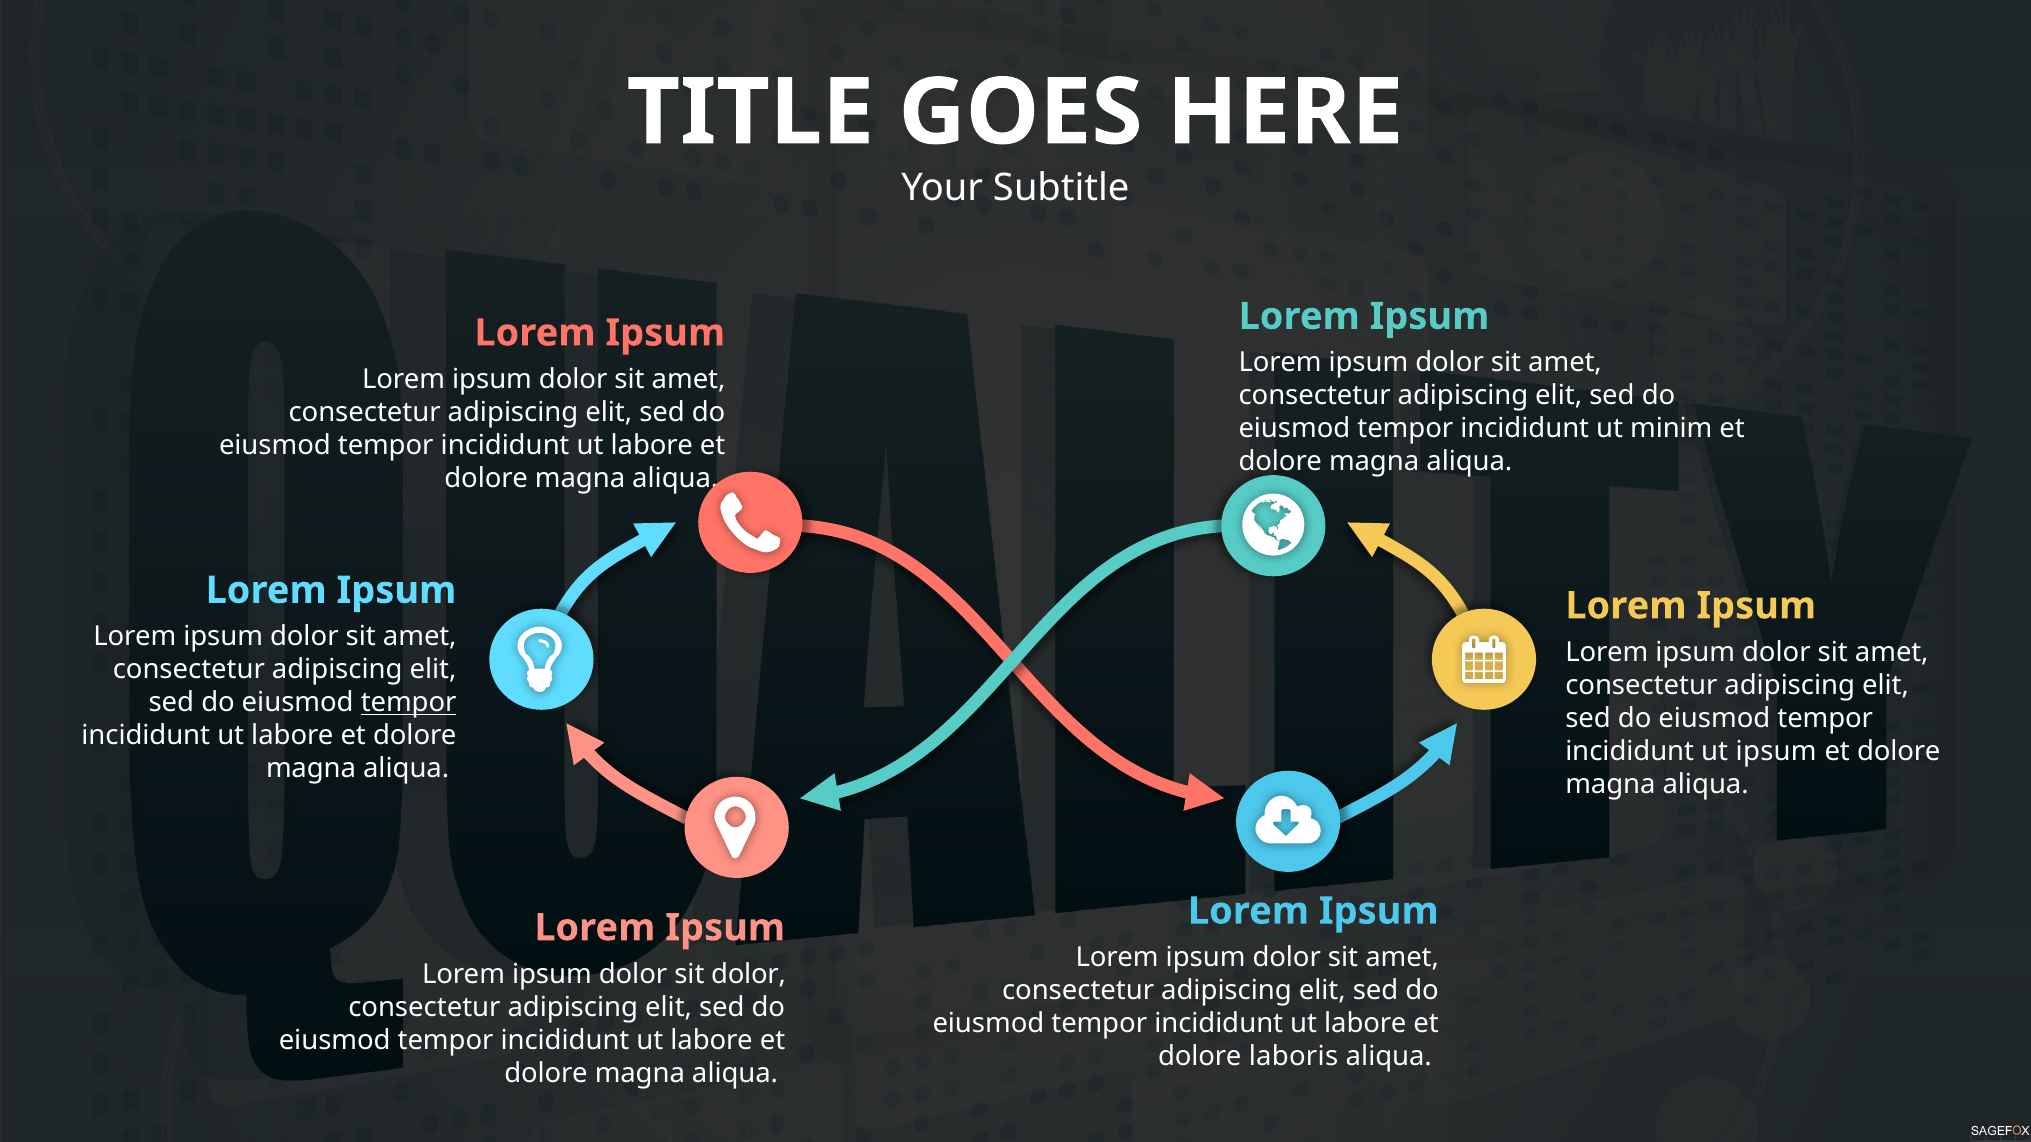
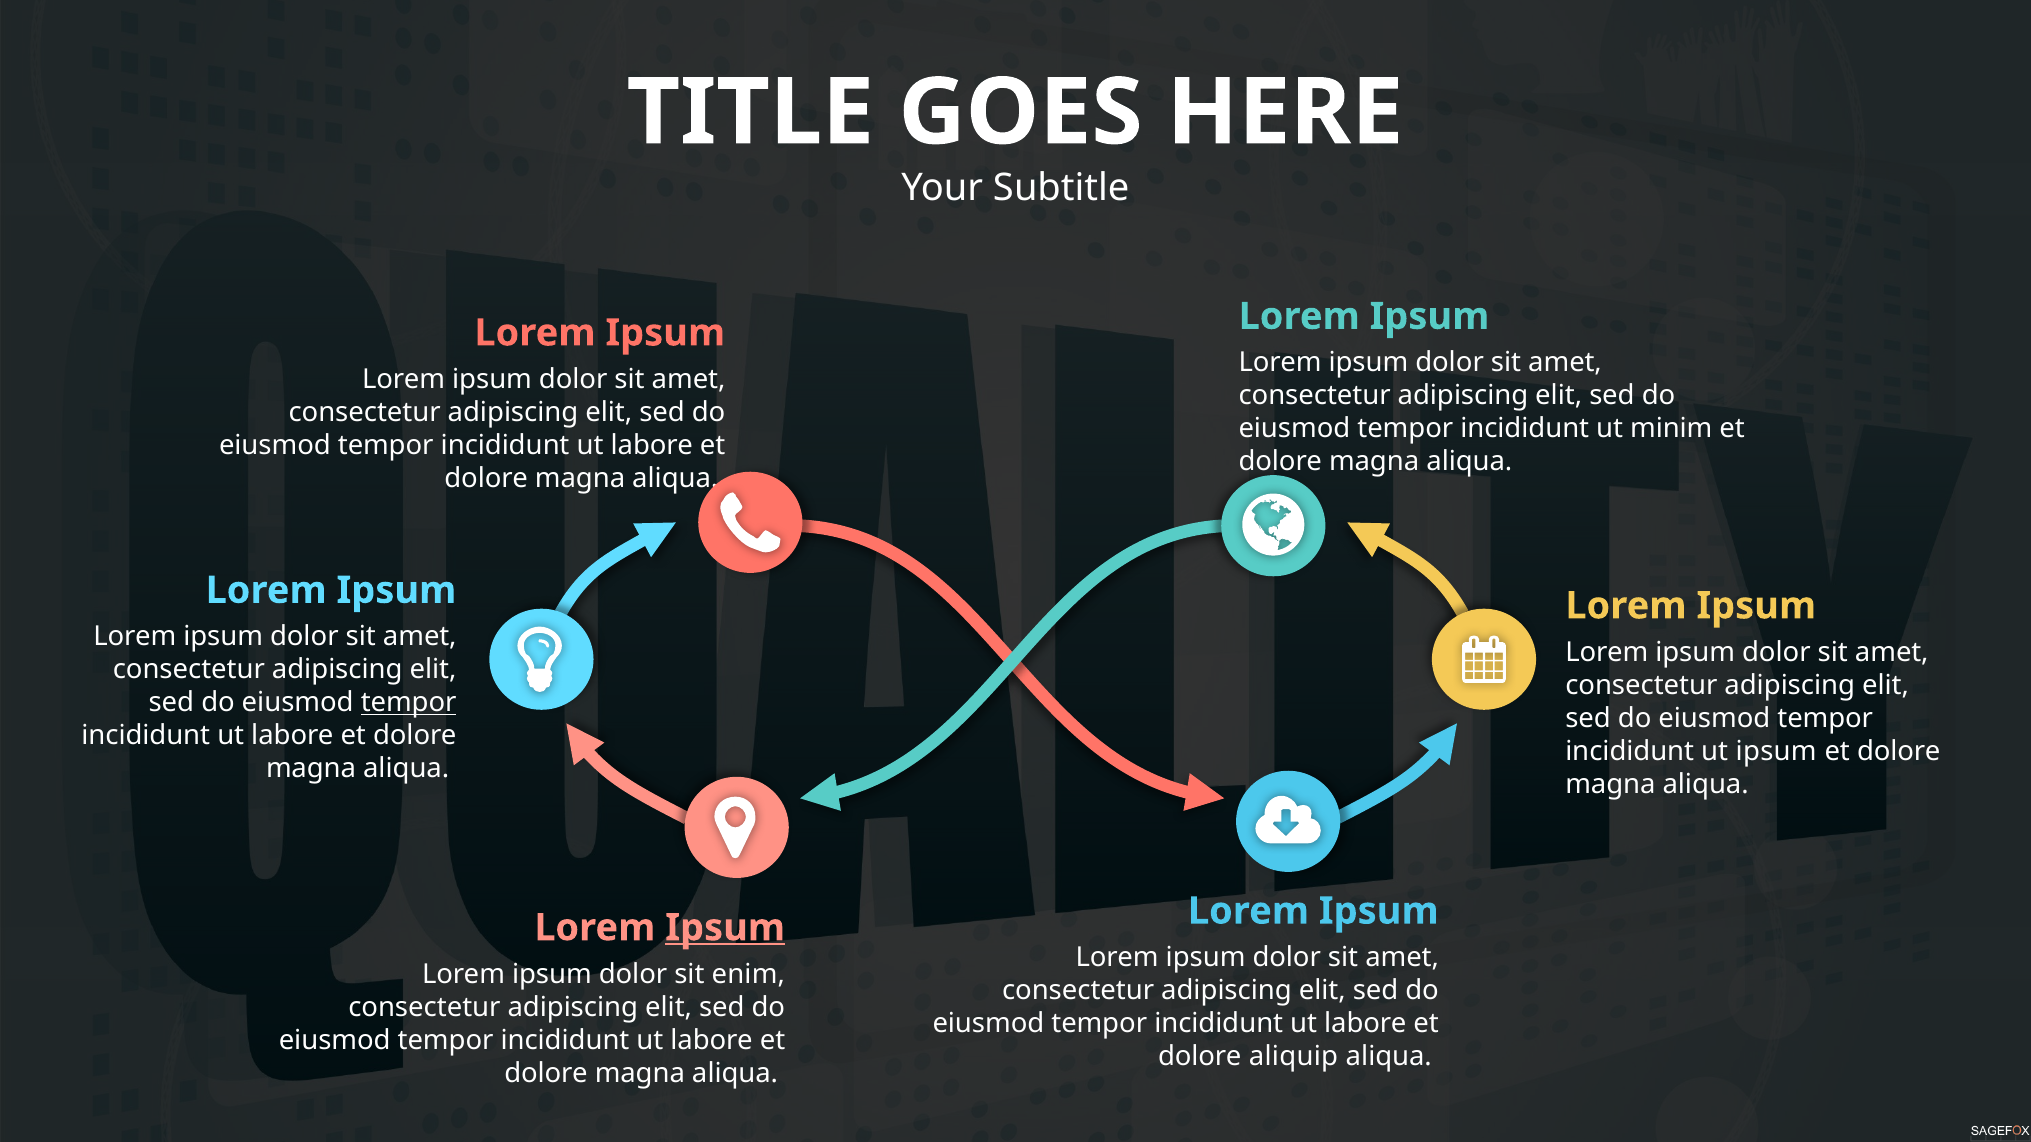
Ipsum underline: none -> present (725, 928)
sit dolor: dolor -> enim (748, 974)
laboris: laboris -> aliquip (1293, 1057)
